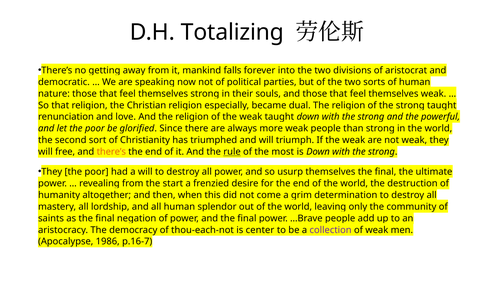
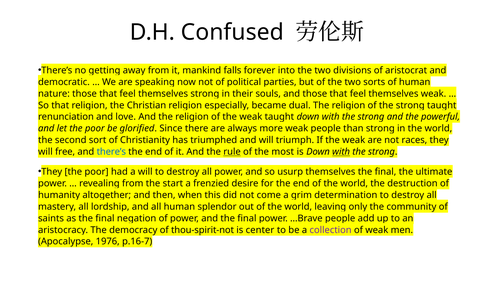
Totalizing: Totalizing -> Confused (232, 32)
weak: weak -> races (414, 140)
there’s colour: orange -> blue (111, 152)
with underline: none -> present (341, 152)
thou-each-not: thou-each-not -> thou-spirit-not (203, 230)
1986: 1986 -> 1976 (108, 242)
